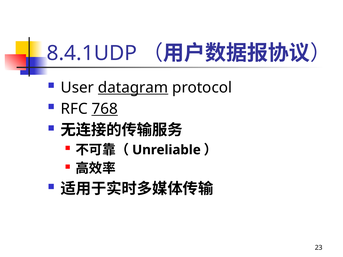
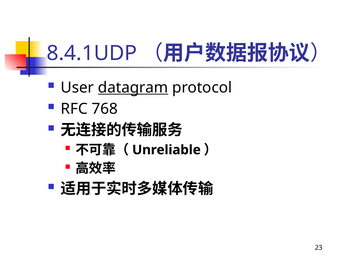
768 underline: present -> none (105, 109)
